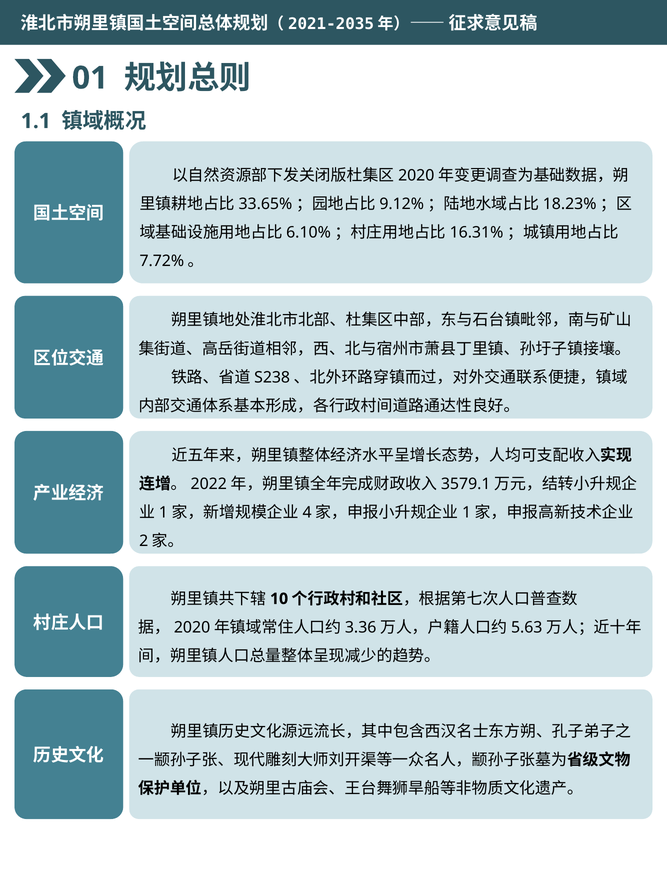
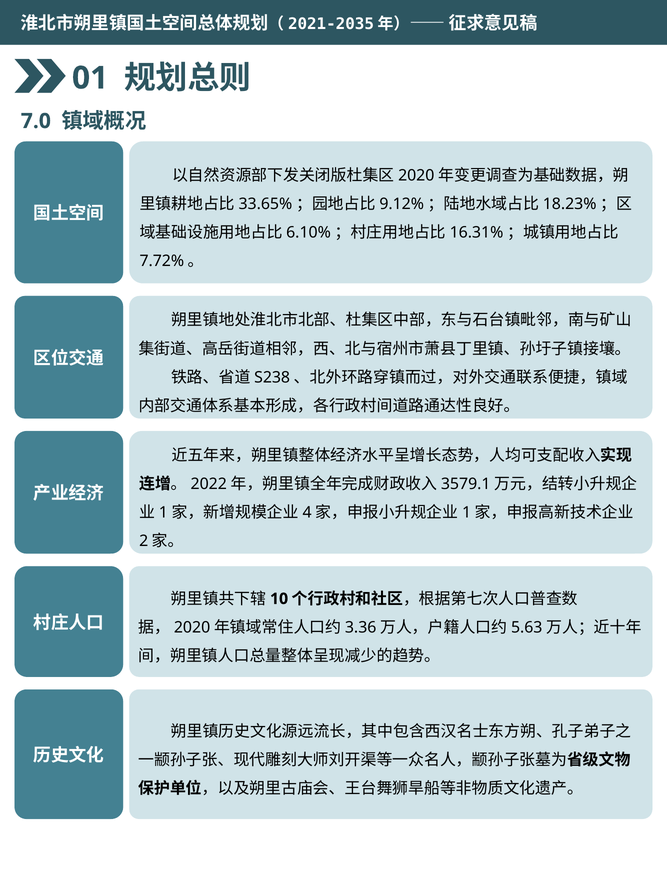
1.1: 1.1 -> 7.0 (36, 121)
